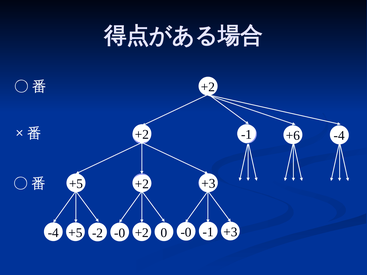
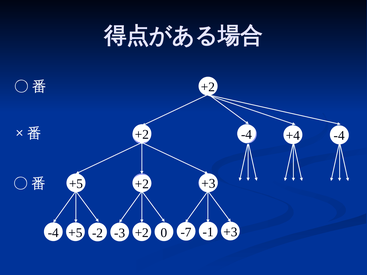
-1: -1 -> -4 (247, 135)
+6: +6 -> +4 (293, 136)
+5 -0: -0 -> -3 (120, 233)
0 -0: -0 -> -7 (186, 232)
